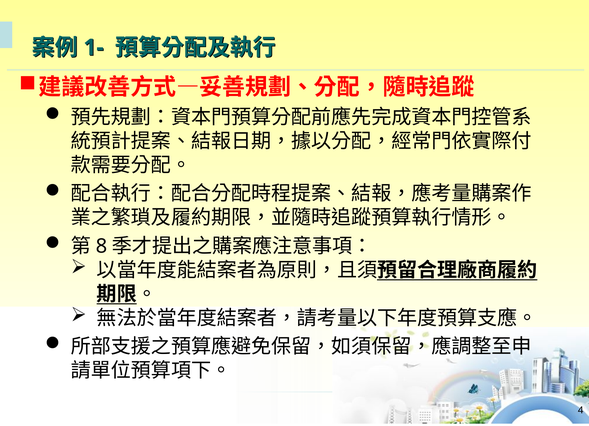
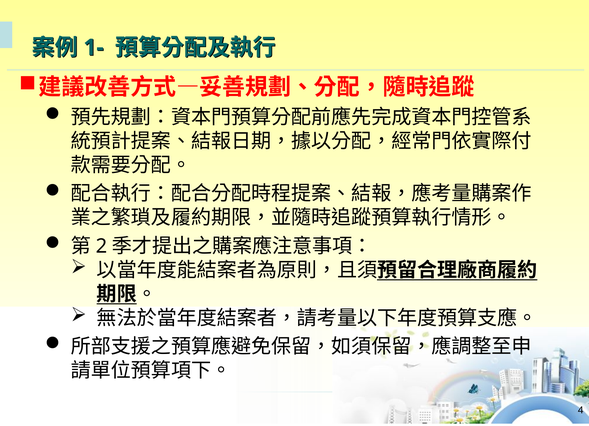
8: 8 -> 2 (101, 246)
